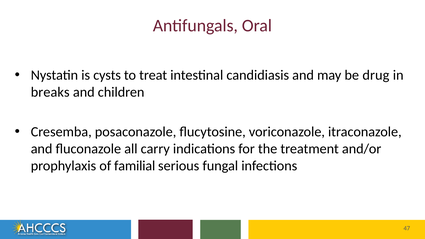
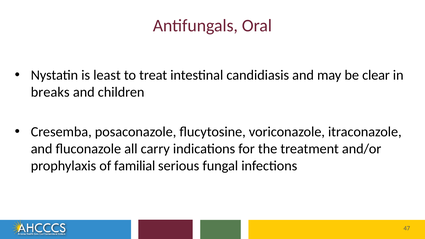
cysts: cysts -> least (107, 75)
drug: drug -> clear (376, 75)
